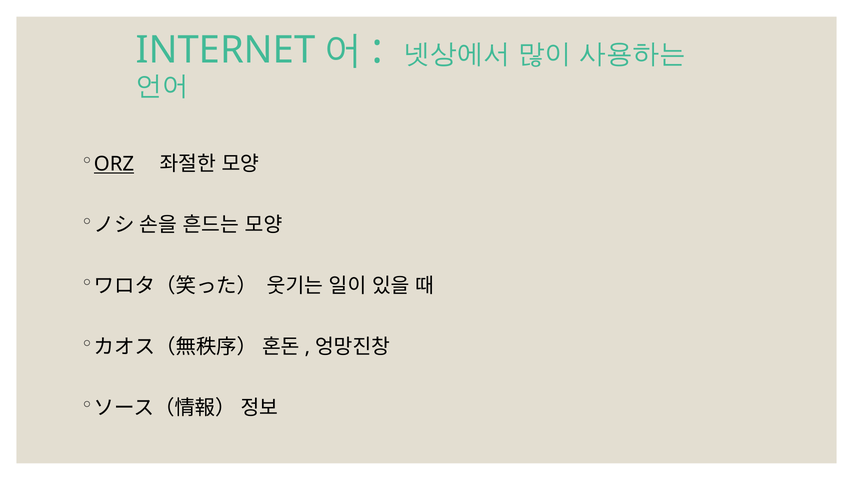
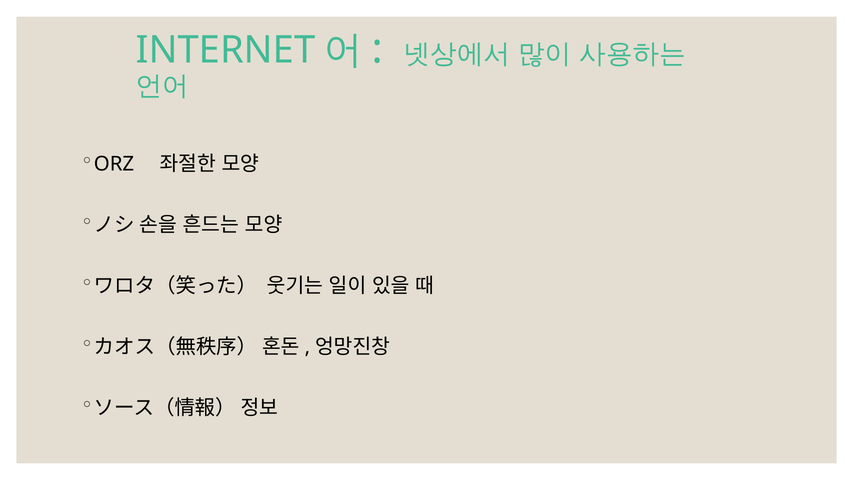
ORZ underline: present -> none (114, 164)
